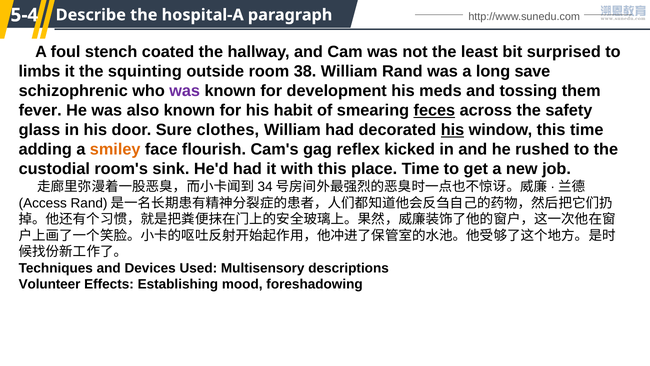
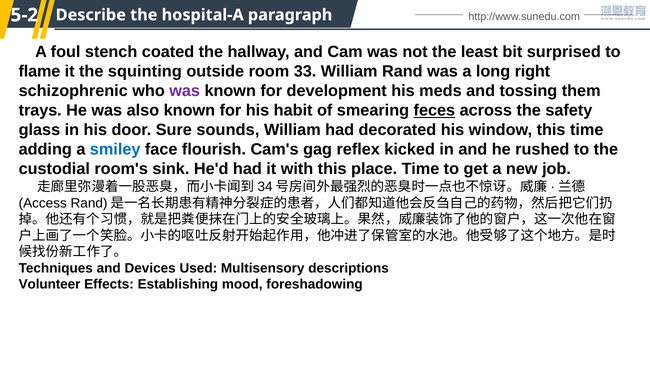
5-4: 5-4 -> 5-2 (24, 15)
limbs: limbs -> flame (39, 71)
38: 38 -> 33 (305, 71)
save: save -> right (532, 71)
fever: fever -> trays (40, 110)
clothes: clothes -> sounds (228, 130)
his underline: present -> none (452, 130)
smiley colour: orange -> blue (115, 149)
